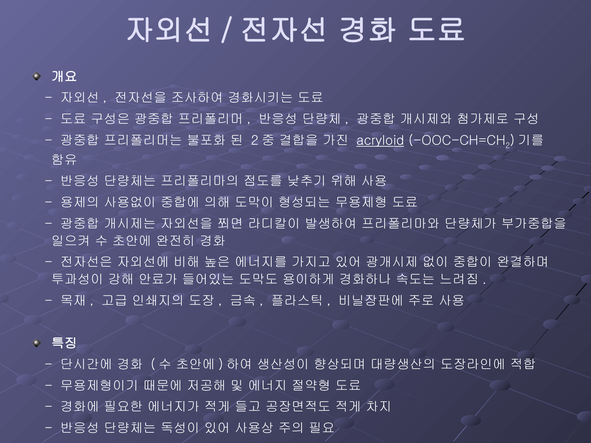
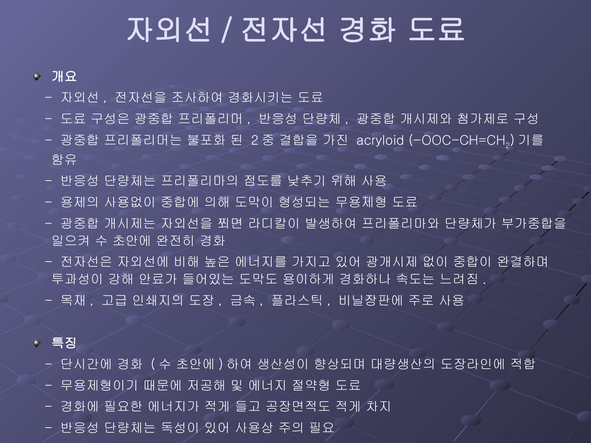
acryloid underline: present -> none (380, 141)
